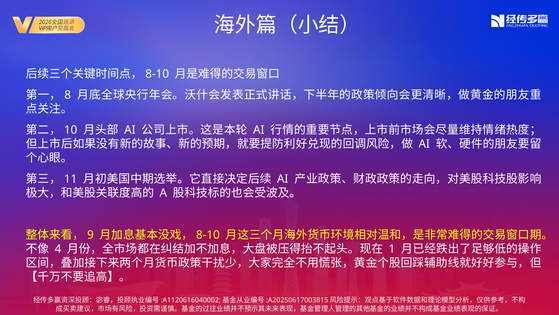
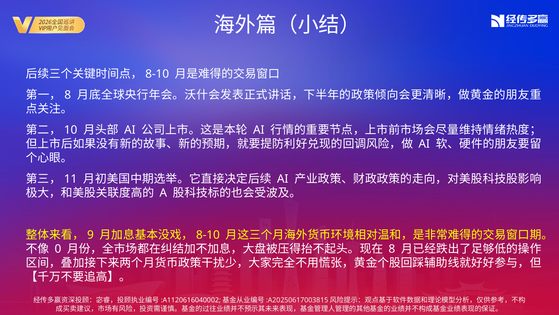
4: 4 -> 0 (58, 249)
1: 1 -> 8 (392, 249)
